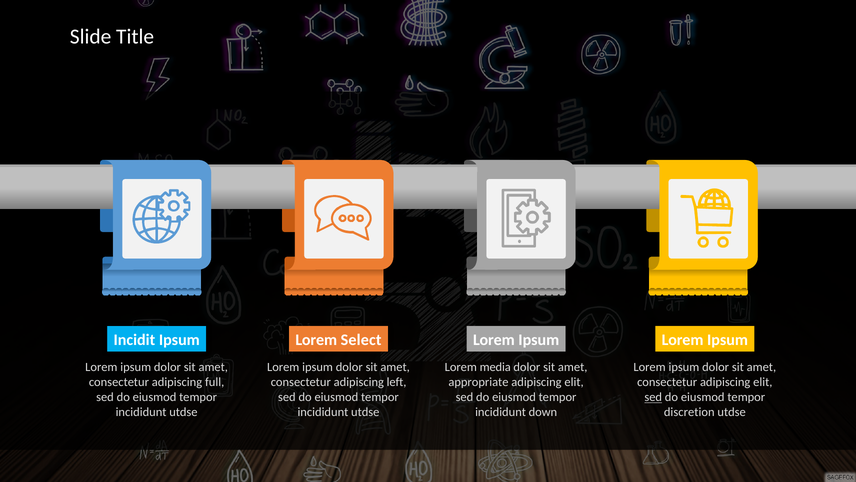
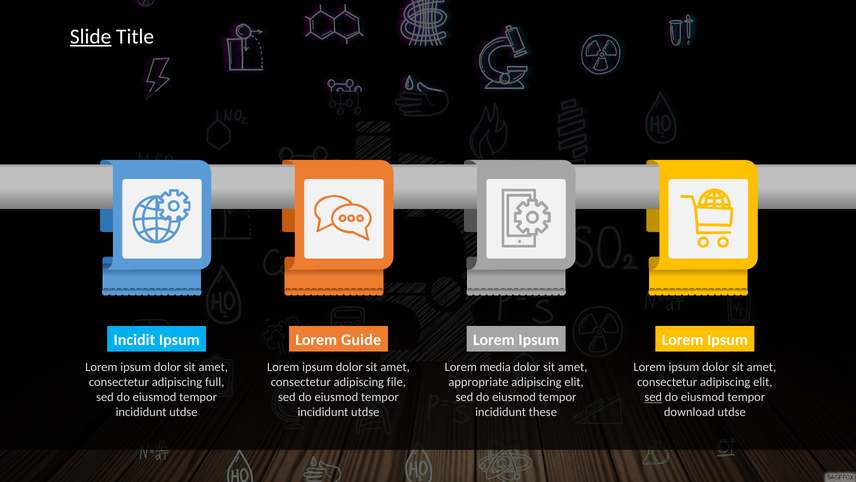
Slide underline: none -> present (91, 36)
Select: Select -> Guide (361, 340)
left: left -> file (396, 382)
down: down -> these (543, 412)
discretion: discretion -> download (689, 412)
